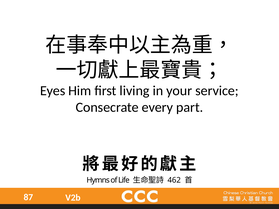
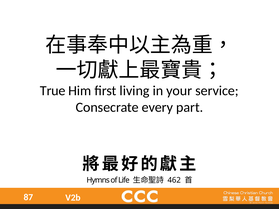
Eyes: Eyes -> True (53, 91)
